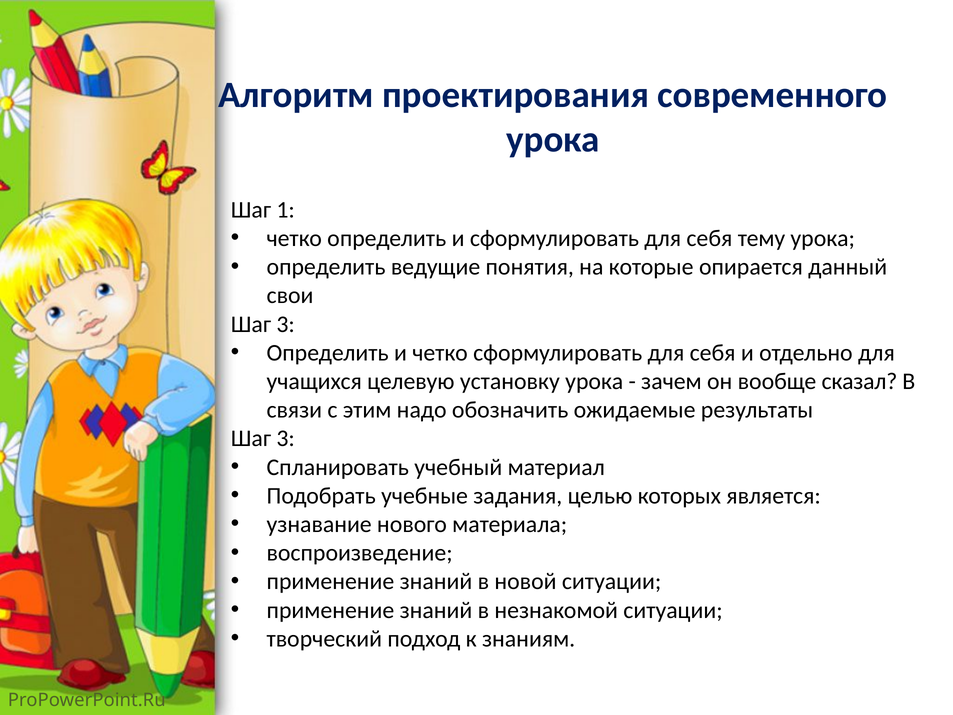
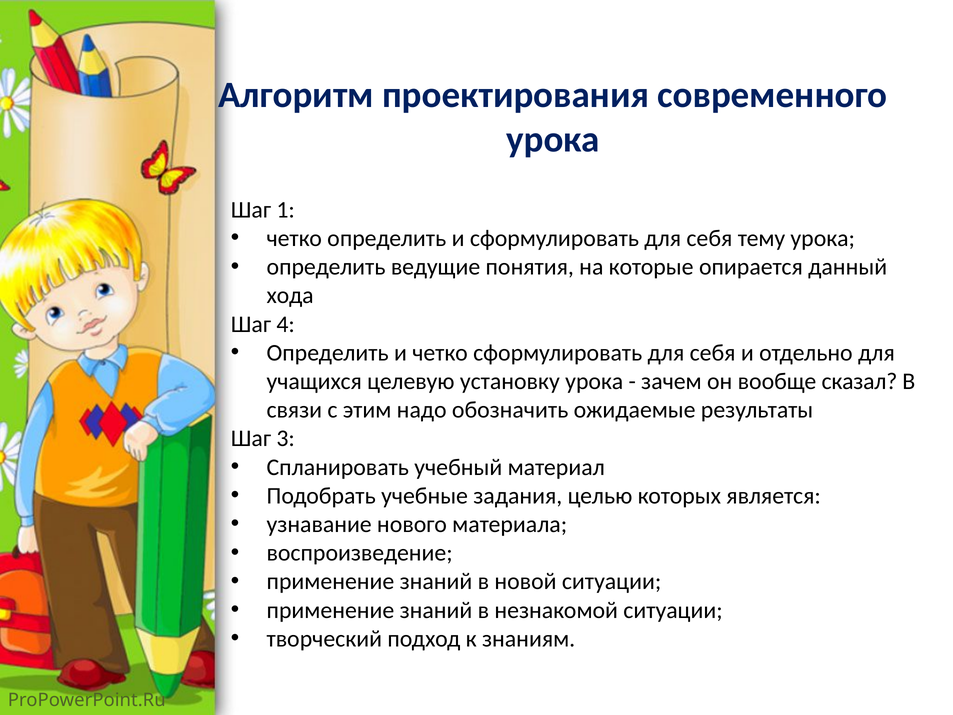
свои: свои -> хода (290, 295)
3: 3 -> 4 (286, 324)
